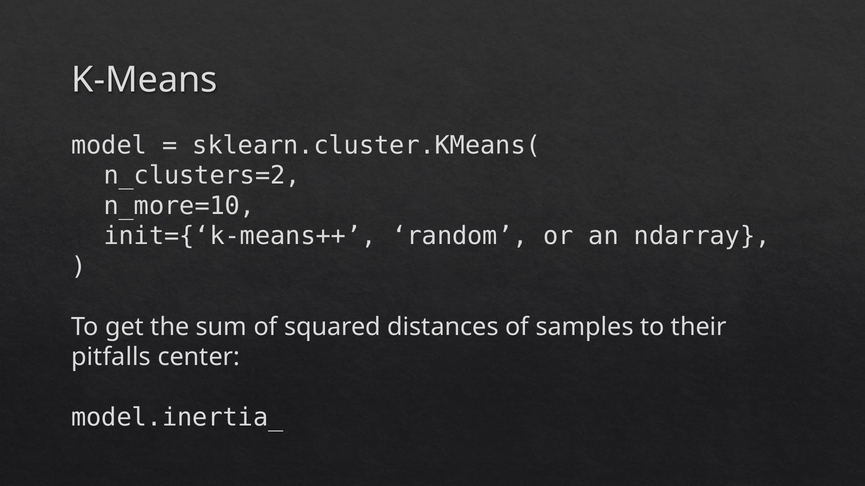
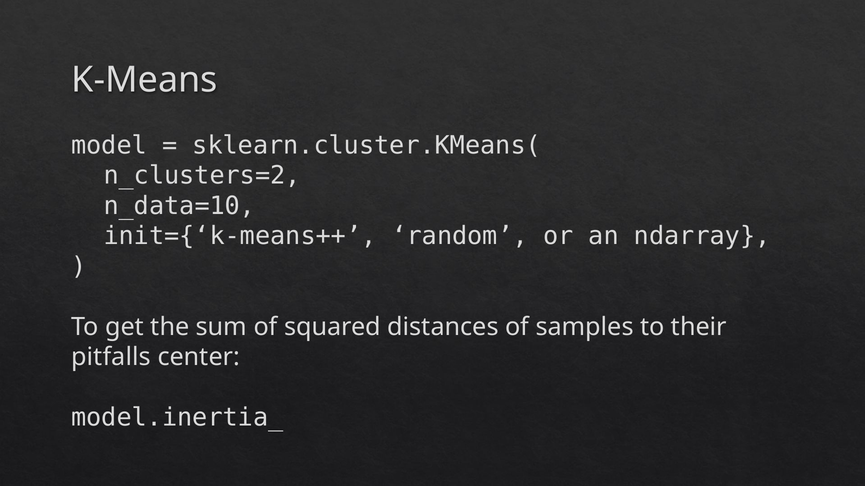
n_more=10: n_more=10 -> n_data=10 (179, 206)
